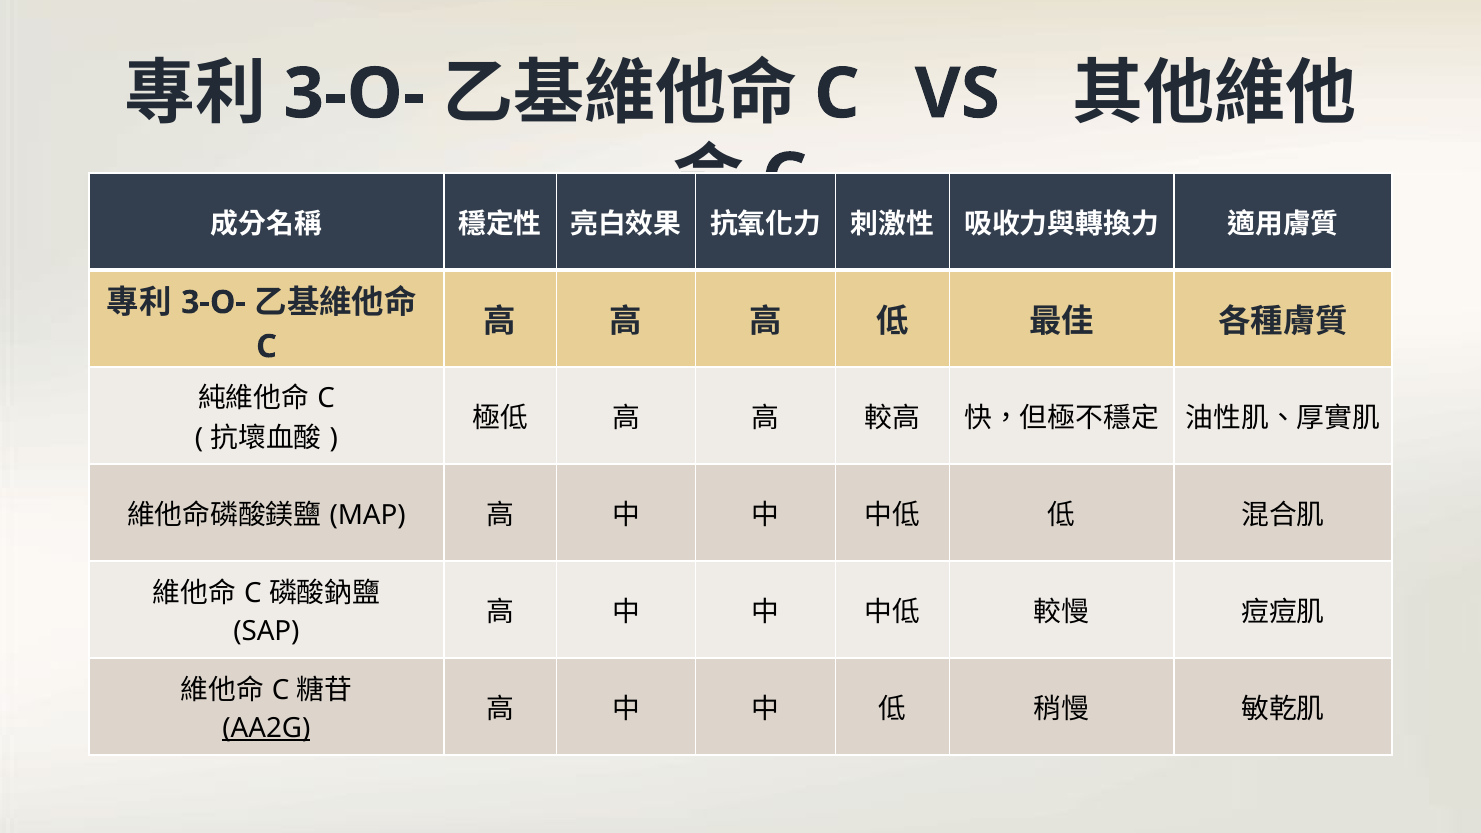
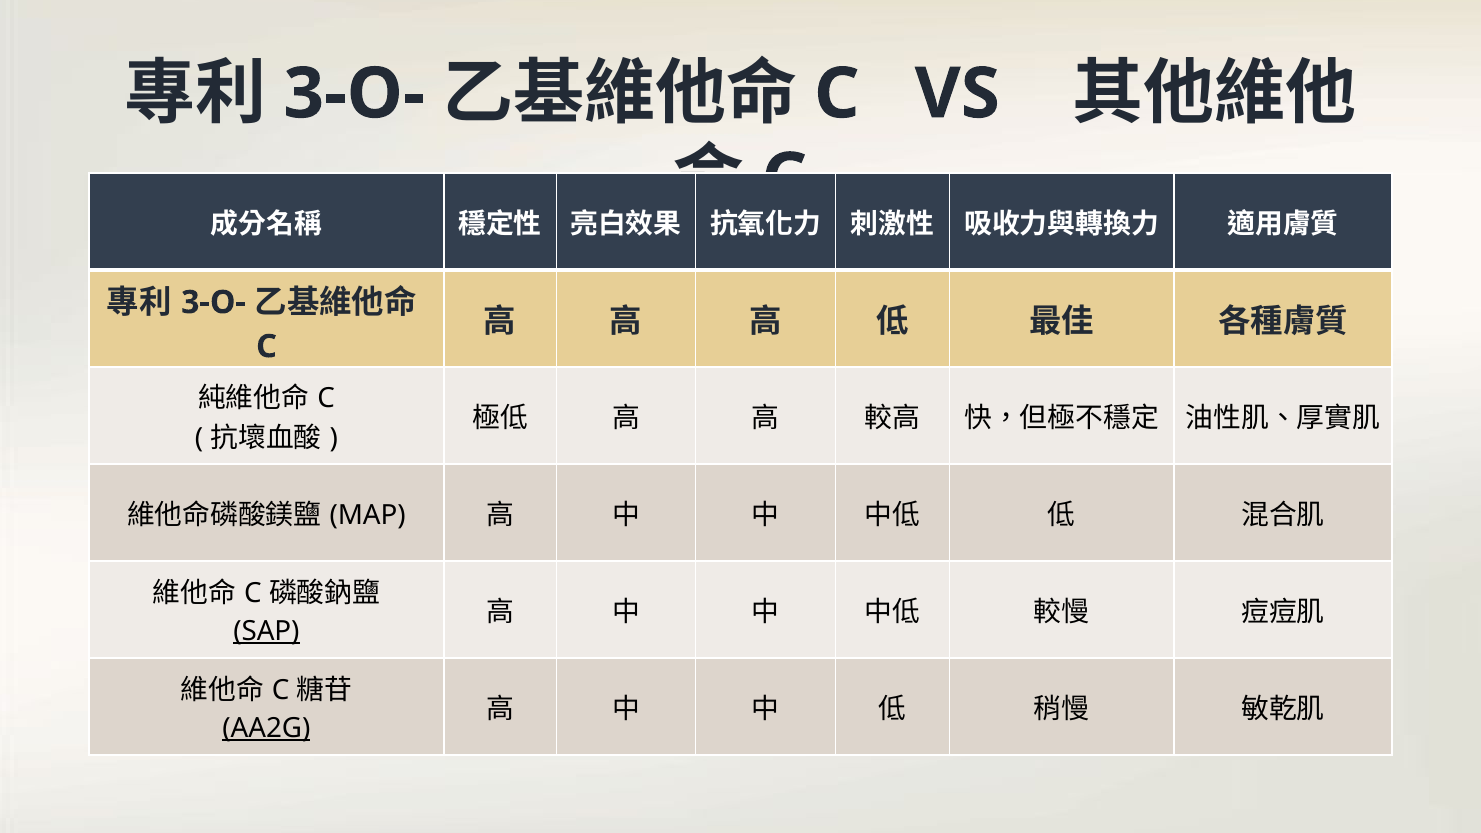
SAP underline: none -> present (266, 631)
